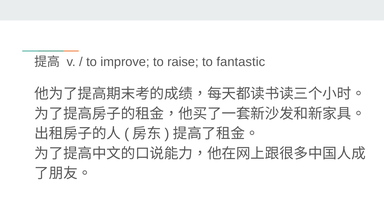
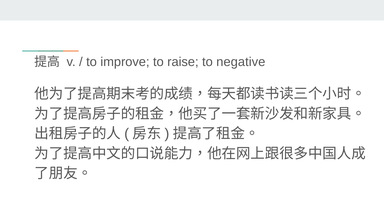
fantastic: fantastic -> negative (241, 62)
